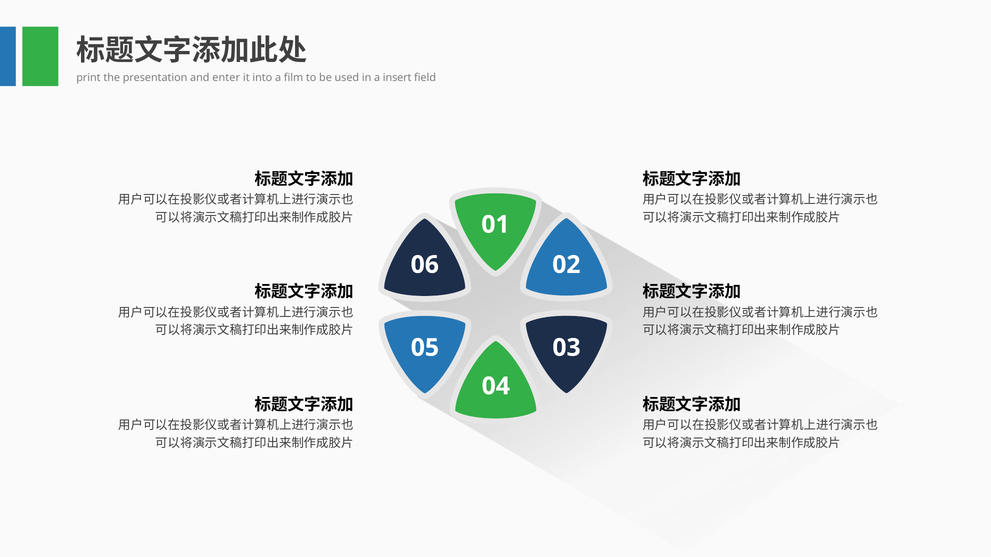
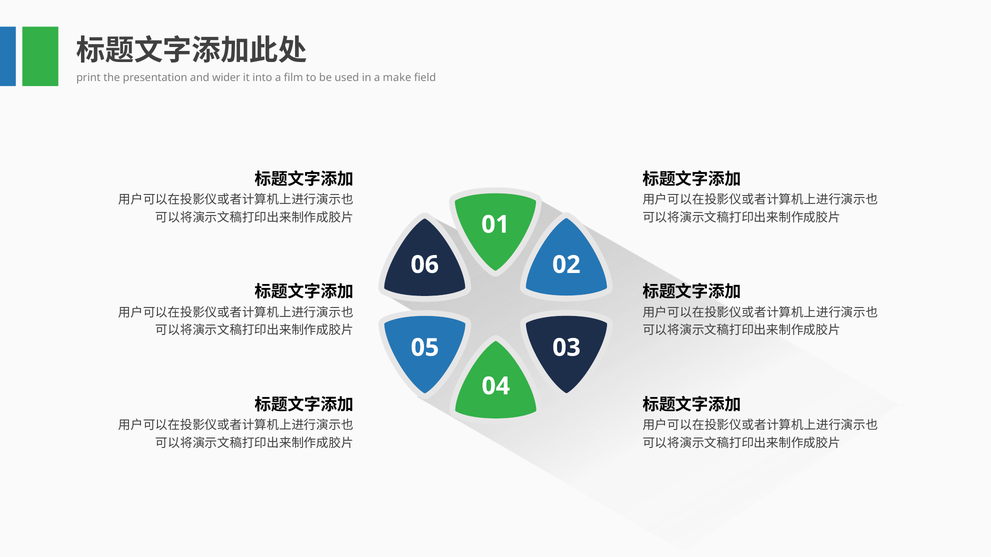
enter: enter -> wider (226, 78)
insert: insert -> make (397, 78)
